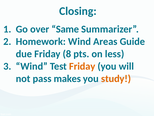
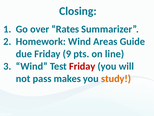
Same: Same -> Rates (65, 29)
8: 8 -> 9 (67, 54)
less: less -> line (115, 54)
Friday colour: orange -> red (82, 66)
